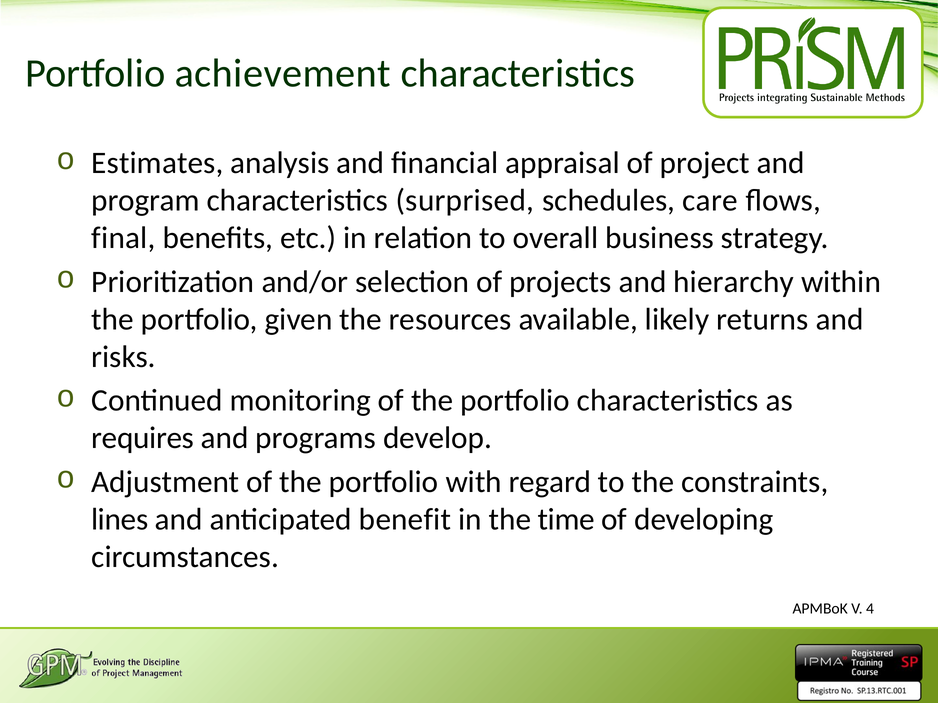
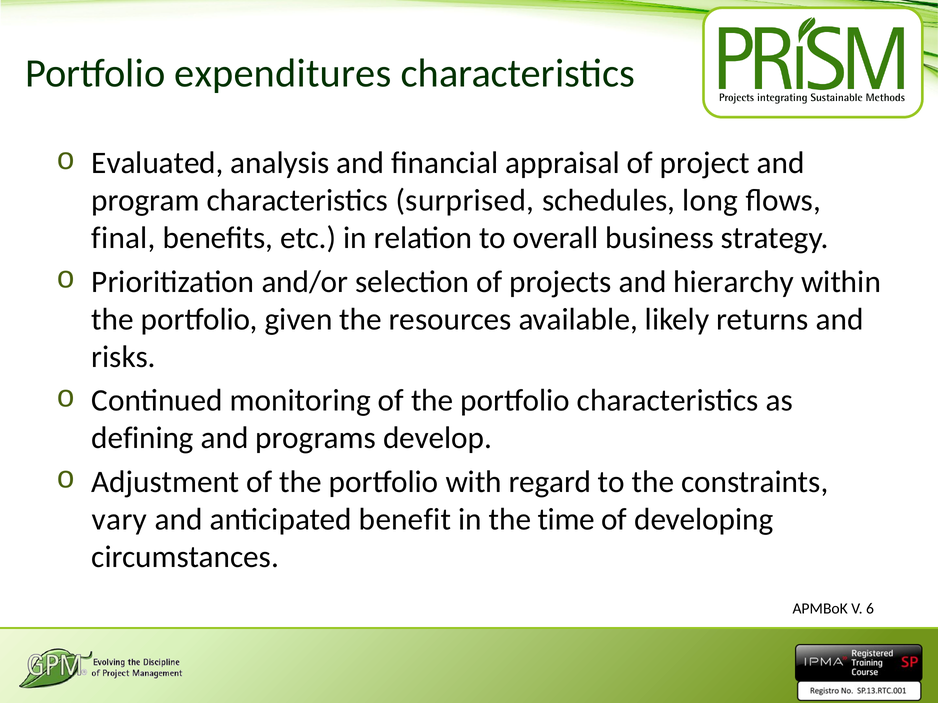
achievement: achievement -> expenditures (283, 73)
Estimates: Estimates -> Evaluated (158, 163)
care: care -> long (710, 201)
requires: requires -> defining (143, 438)
lines: lines -> vary (119, 520)
4: 4 -> 6 (870, 609)
